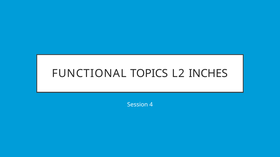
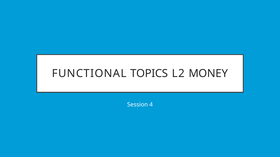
INCHES: INCHES -> MONEY (208, 74)
